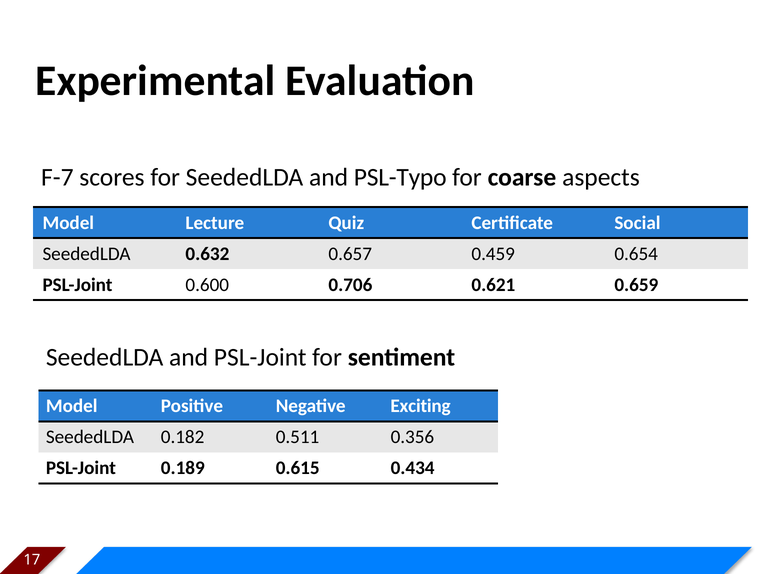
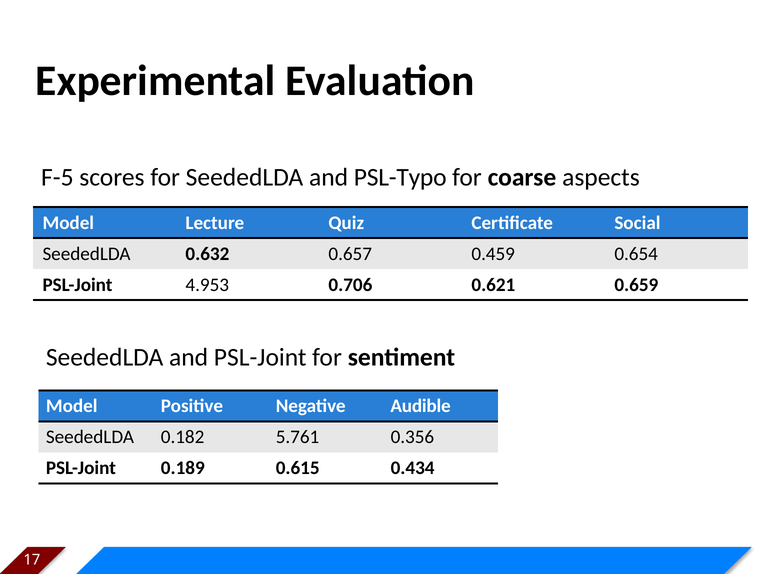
F-7: F-7 -> F-5 (57, 177)
0.600: 0.600 -> 4.953 (207, 285)
Exciting: Exciting -> Audible (421, 406)
0.511: 0.511 -> 5.761 (298, 437)
